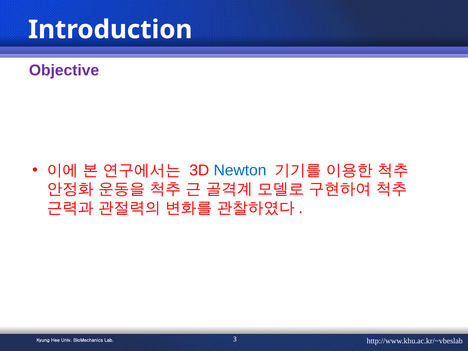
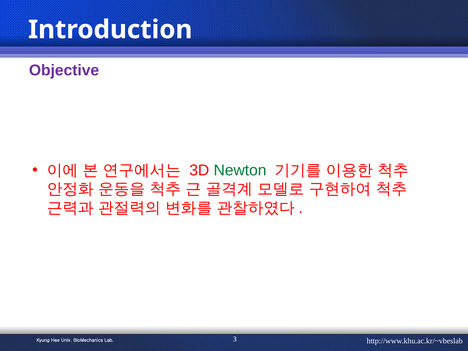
Newton colour: blue -> green (240, 170)
